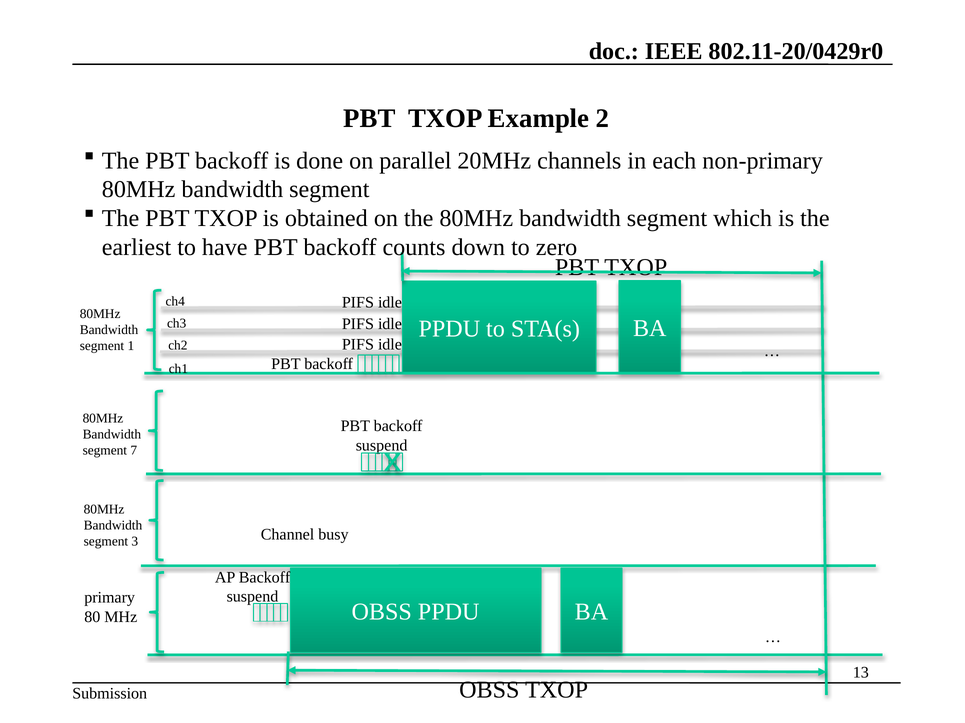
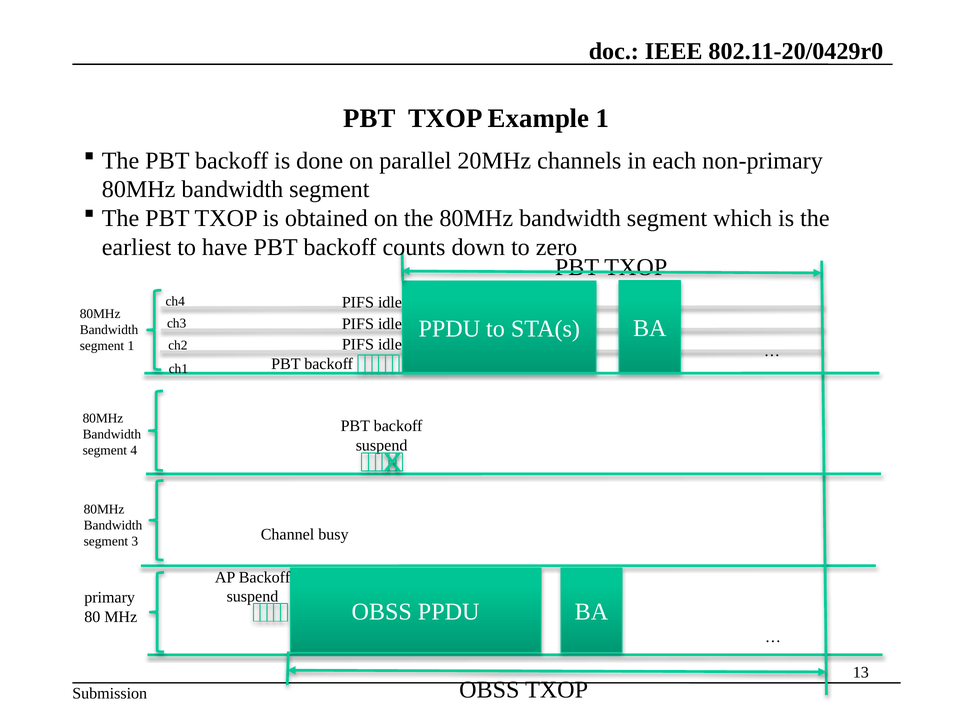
Example 2: 2 -> 1 (603, 119)
7: 7 -> 4 (134, 451)
